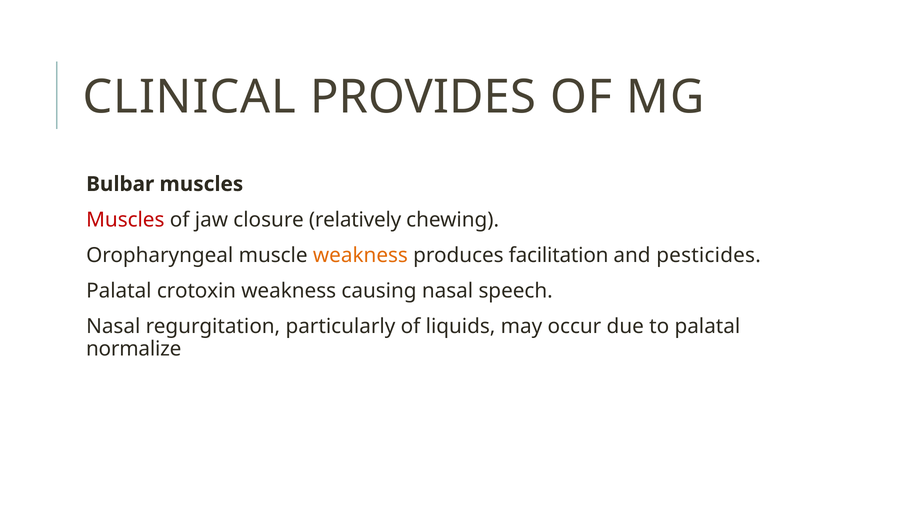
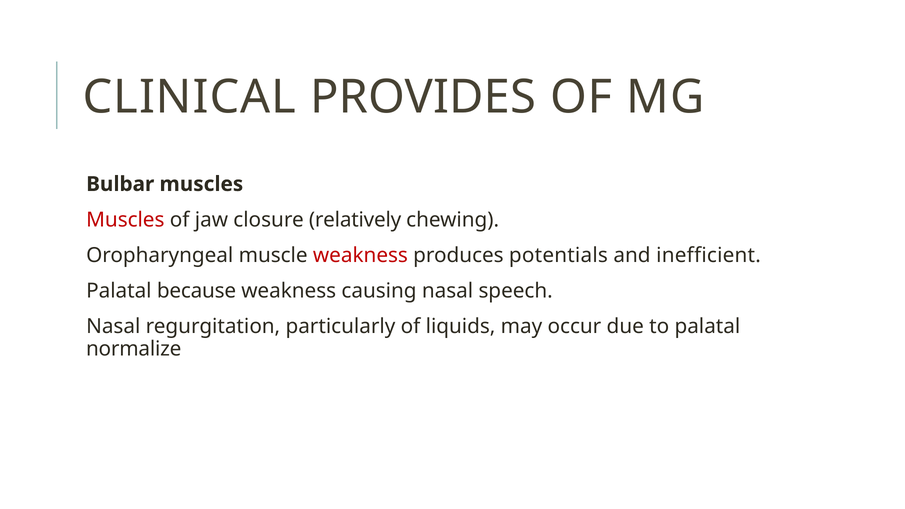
weakness colour: orange -> red (360, 255)
facilitation: facilitation -> potentials (558, 255)
pesticides: pesticides -> inefficient (709, 255)
crotoxin: crotoxin -> because (196, 291)
